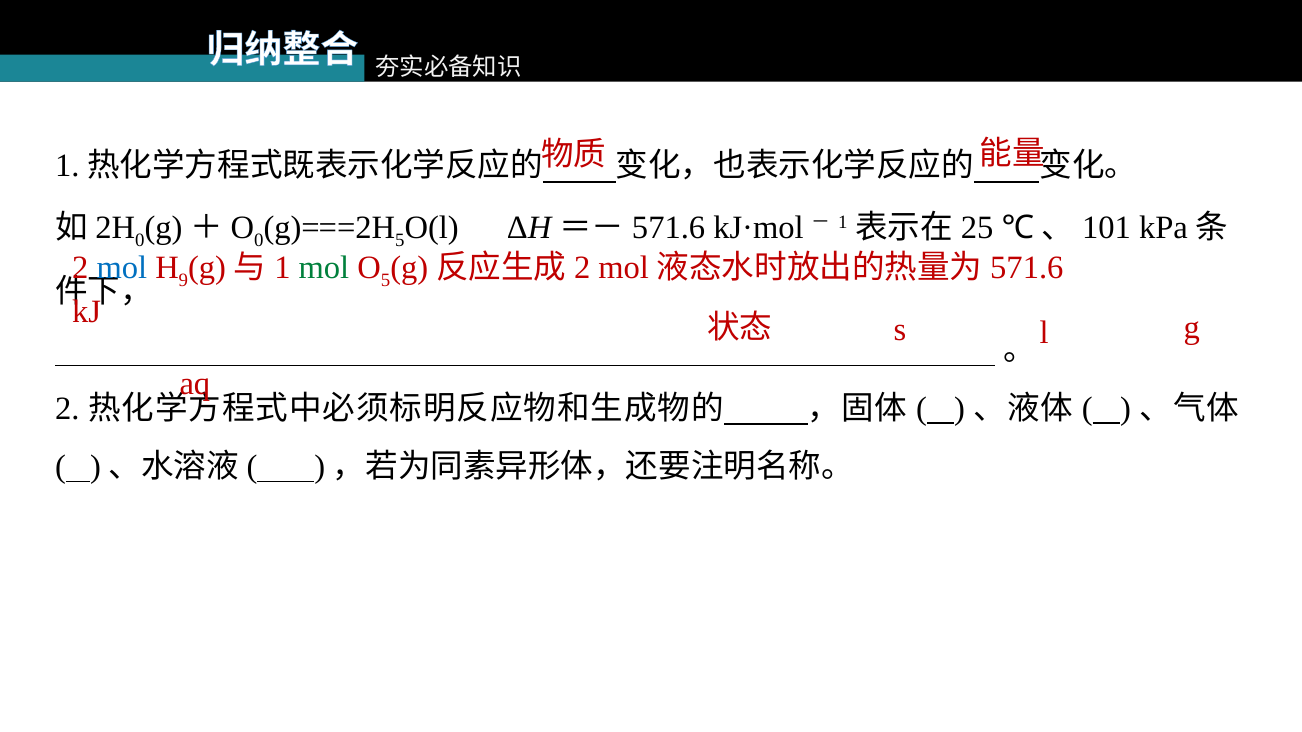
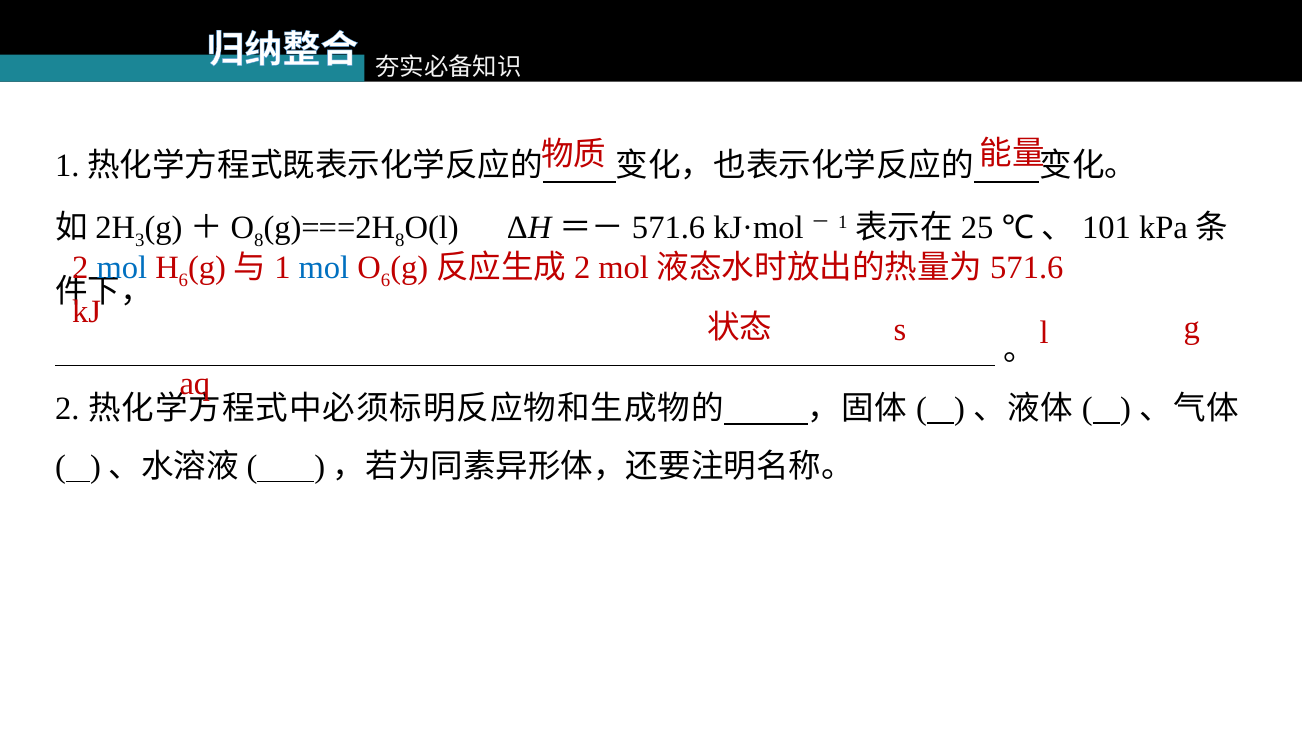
0: 0 -> 3 (140, 240)
0: 0 -> 8 (259, 240)
5: 5 -> 8 (400, 240)
9: 9 -> 6 (183, 280)
mol colour: green -> blue (324, 268)
5: 5 -> 6 (386, 280)
